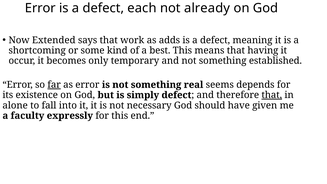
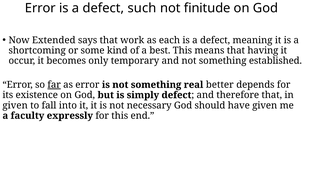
each: each -> such (142, 8)
already: already -> finitude (207, 8)
adds: adds -> each (169, 40)
seems: seems -> better (220, 85)
that underline: present -> none (272, 95)
alone: alone -> given (15, 105)
